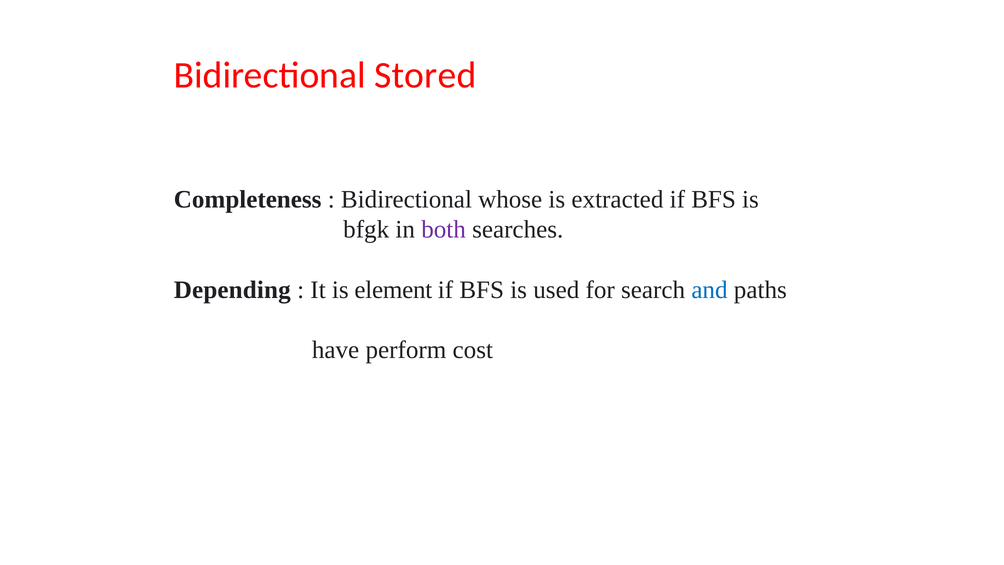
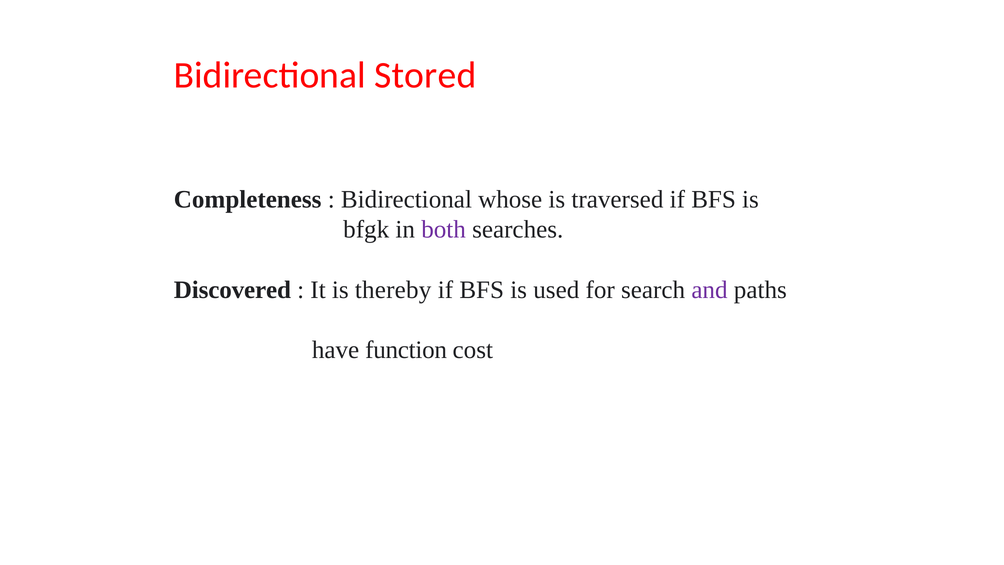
extracted: extracted -> traversed (617, 199)
Depending: Depending -> Discovered (232, 290)
element: element -> thereby (393, 290)
and colour: blue -> purple (709, 290)
perform: perform -> function (406, 350)
